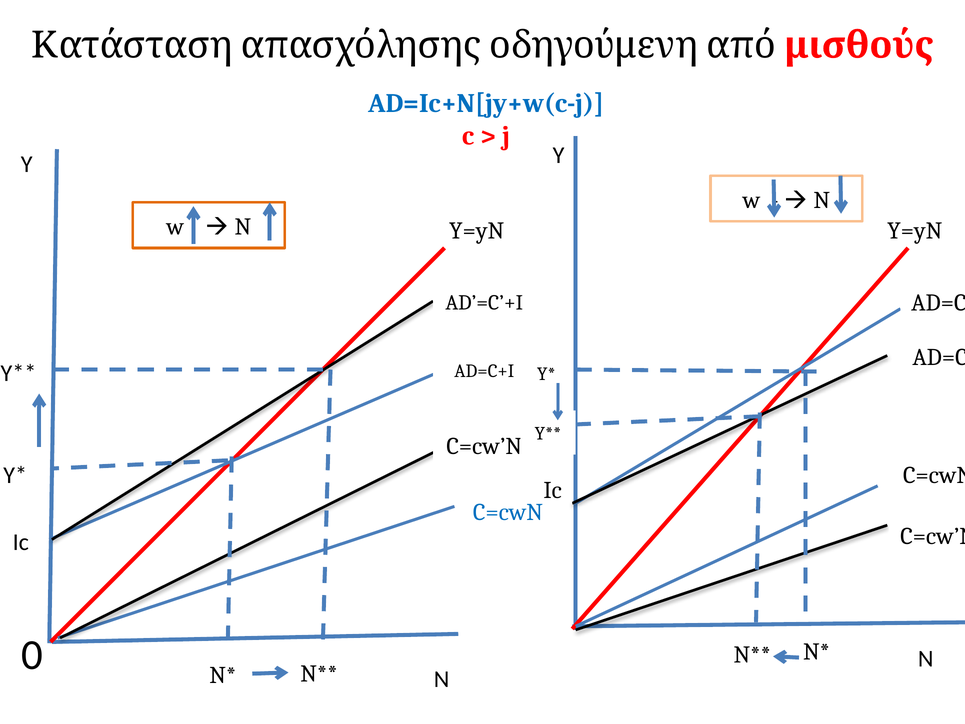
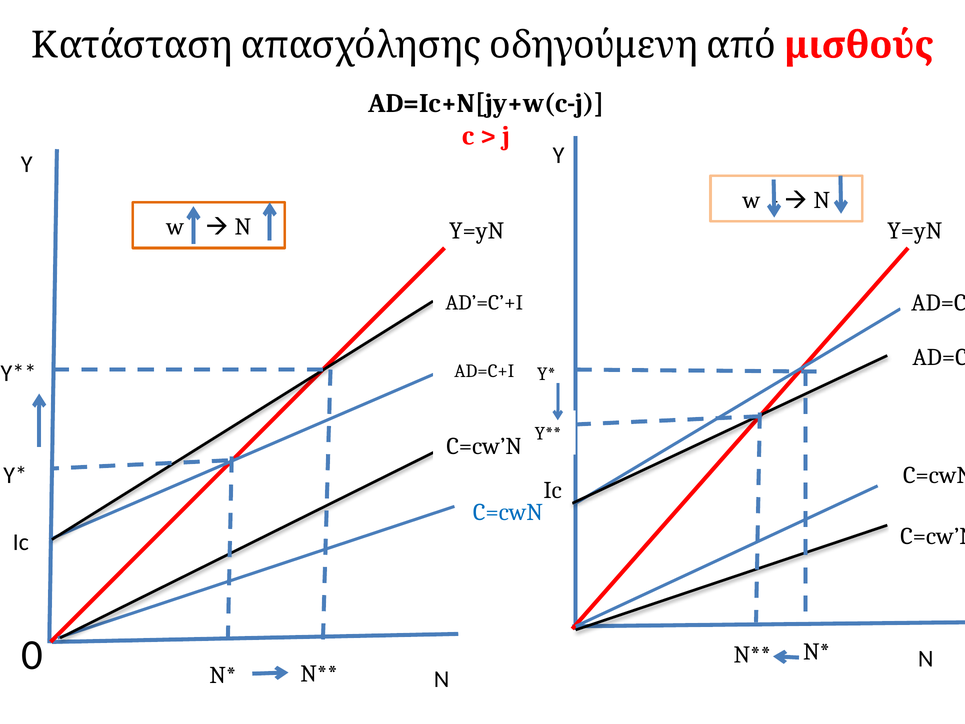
AD=Ic+N[jy+w(c-j colour: blue -> black (486, 103)
